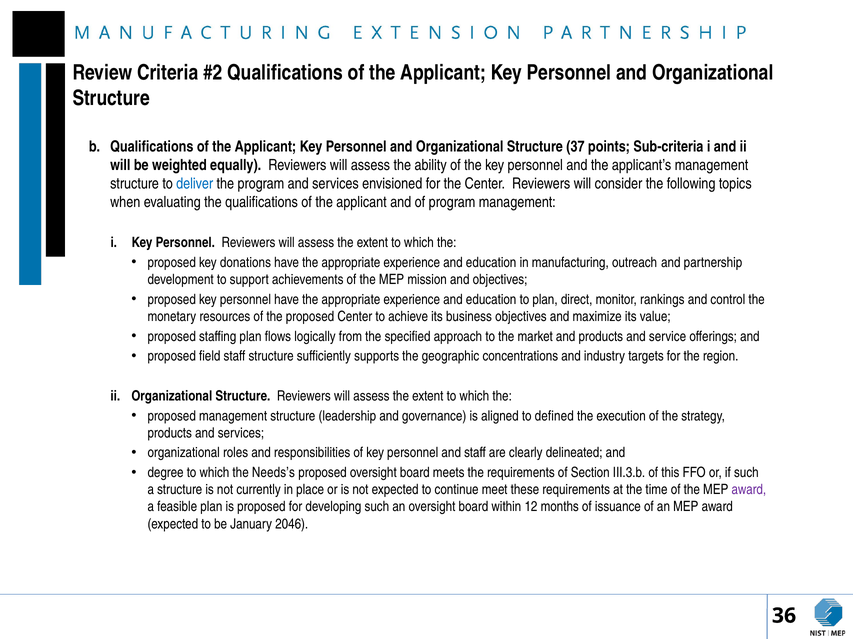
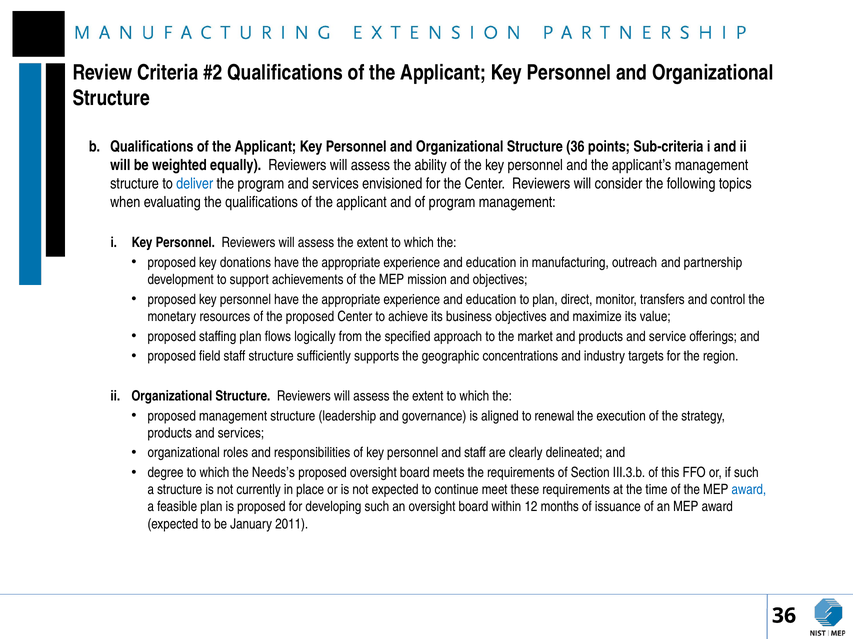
Structure 37: 37 -> 36 (575, 147)
rankings: rankings -> transfers (662, 300)
defined: defined -> renewal (554, 416)
award colour: purple -> blue (749, 490)
2046: 2046 -> 2011 (292, 524)
